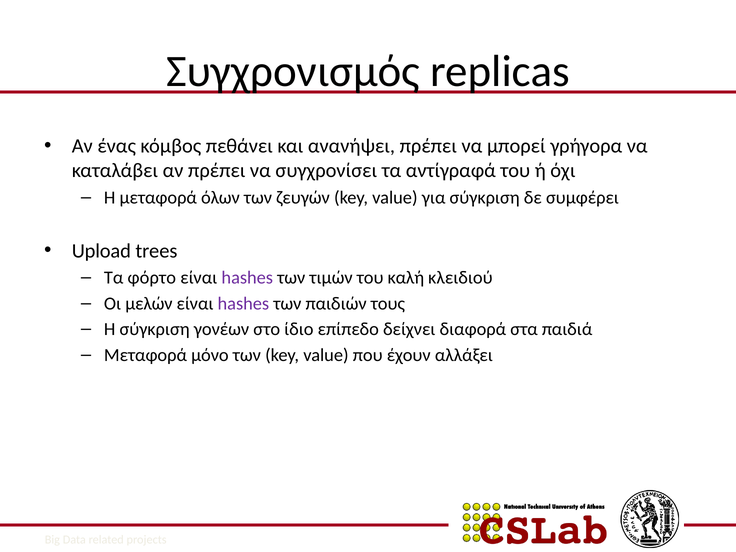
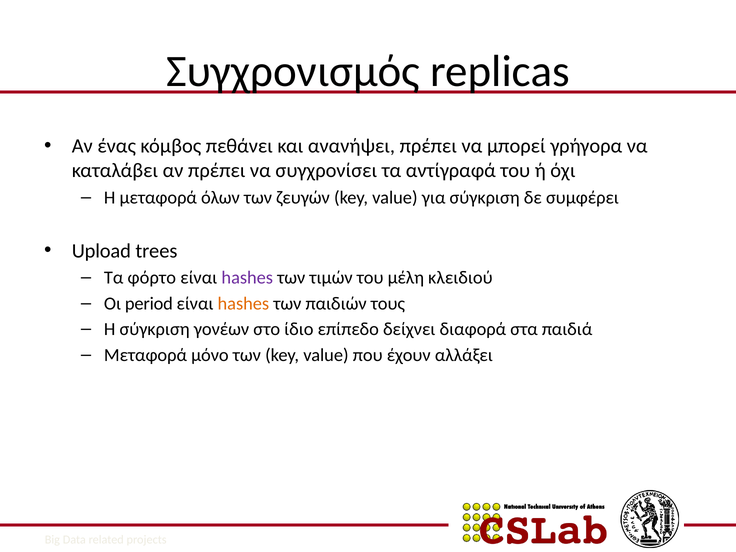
καλή: καλή -> μέλη (406, 278)
μελών: μελών -> period (149, 303)
hashes colour: purple -> orange (243, 303)
